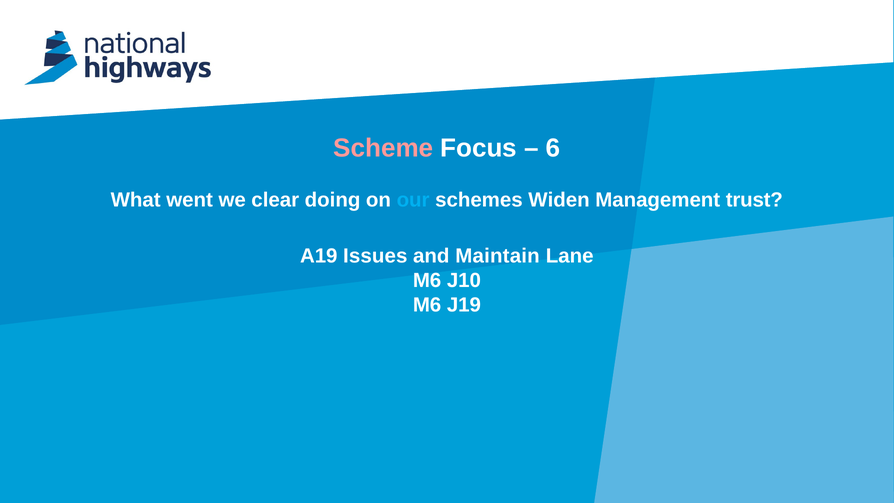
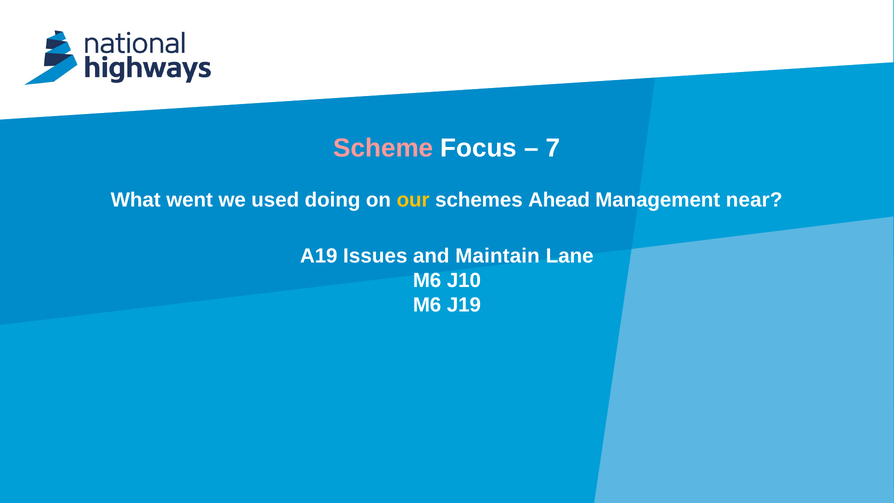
6: 6 -> 7 (553, 148)
clear: clear -> used (275, 200)
our colour: light blue -> yellow (413, 200)
Widen: Widen -> Ahead (559, 200)
trust: trust -> near (754, 200)
